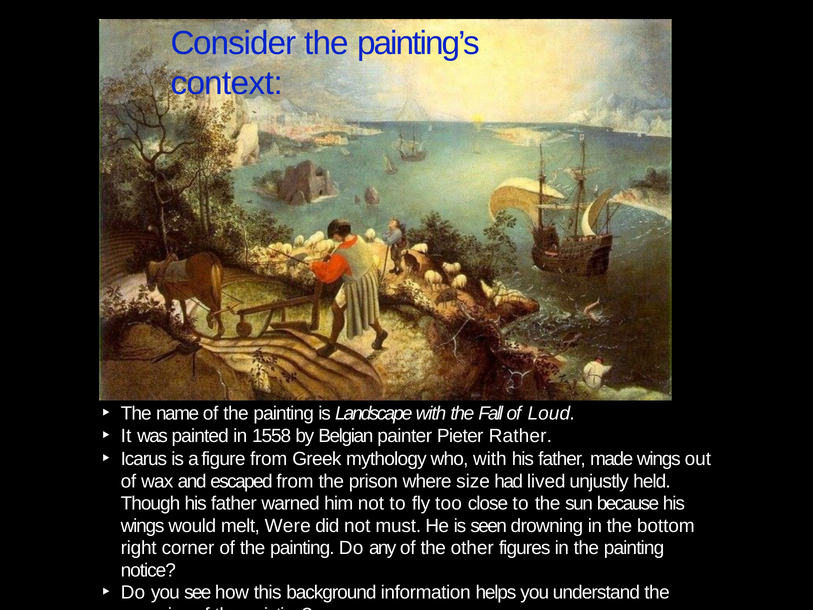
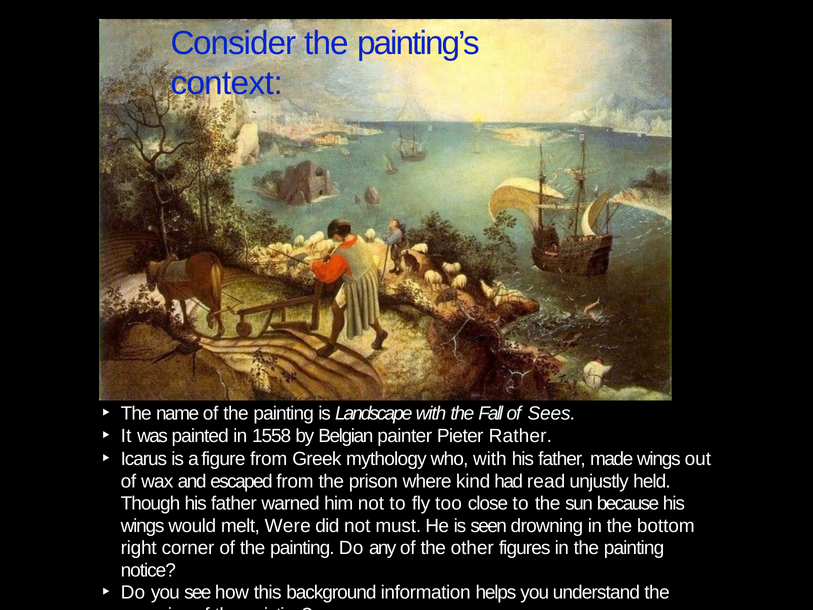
Loud: Loud -> Sees (552, 413)
size: size -> kind (473, 481)
lived: lived -> read (546, 481)
